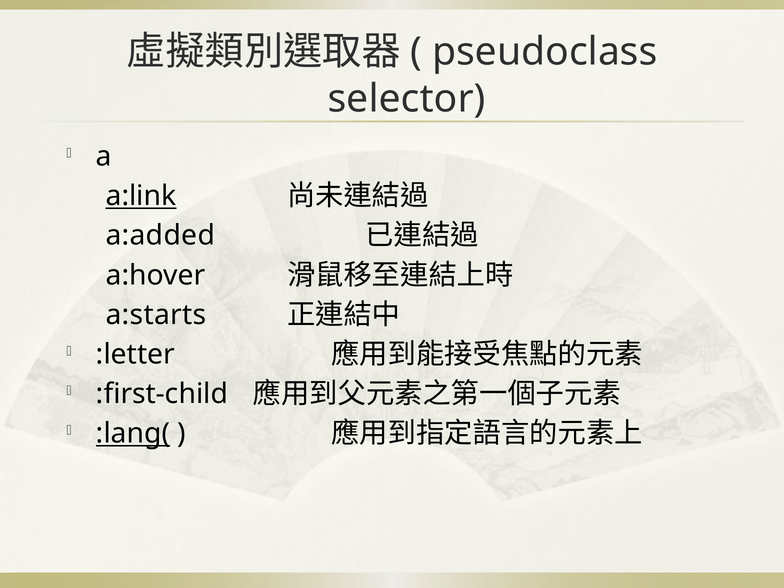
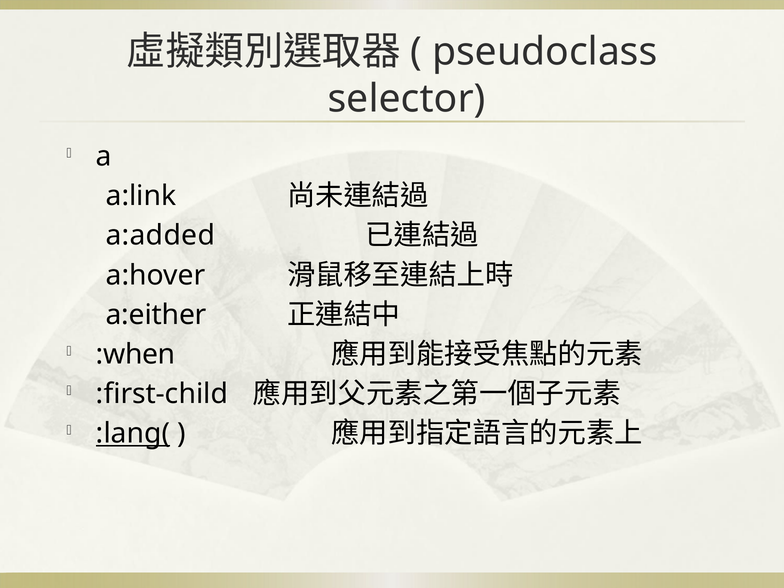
a:link underline: present -> none (141, 196)
a:starts: a:starts -> a:either (156, 315)
:letter: :letter -> :when (136, 354)
